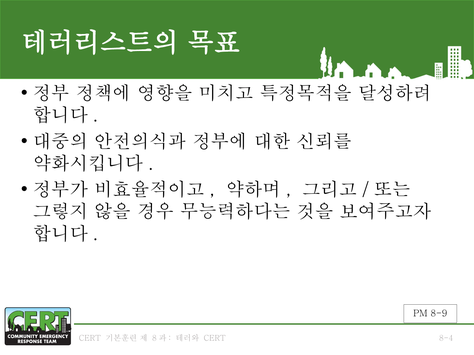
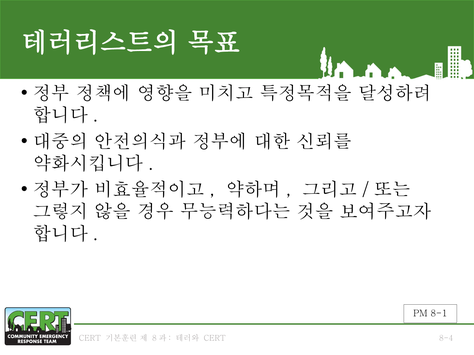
8-9: 8-9 -> 8-1 (439, 314)
